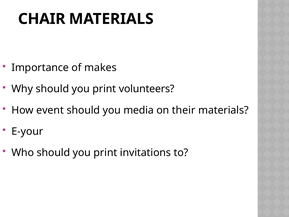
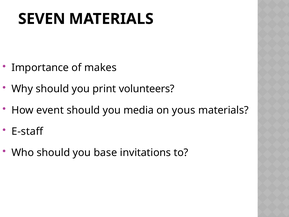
CHAIR: CHAIR -> SEVEN (42, 19)
their: their -> yous (184, 110)
E-your: E-your -> E-staff (27, 131)
Who should you print: print -> base (105, 152)
